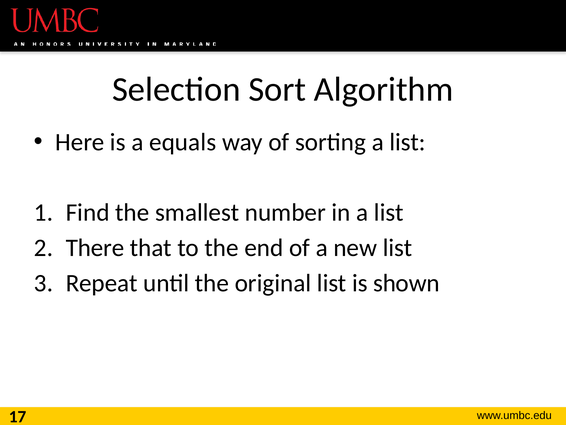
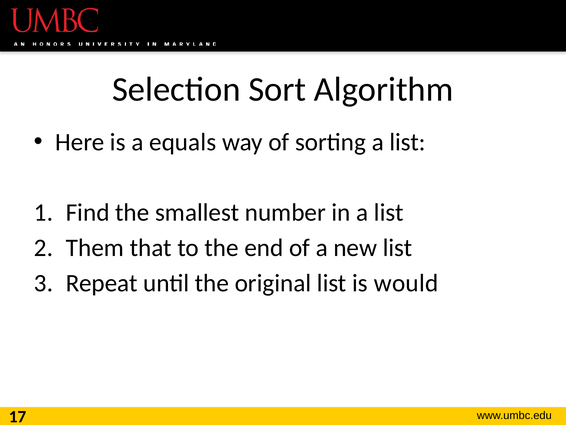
There: There -> Them (95, 248)
shown: shown -> would (406, 283)
